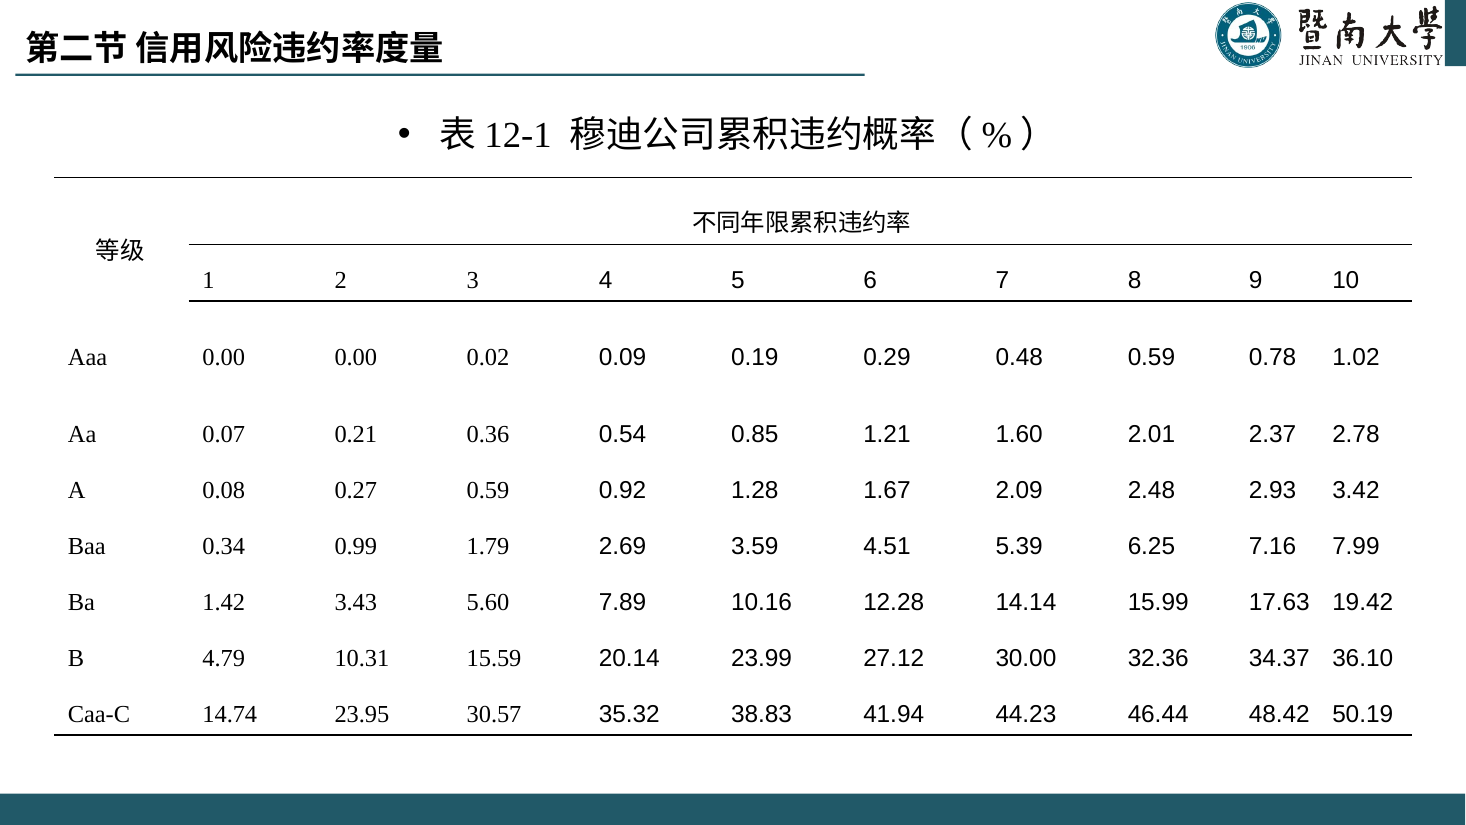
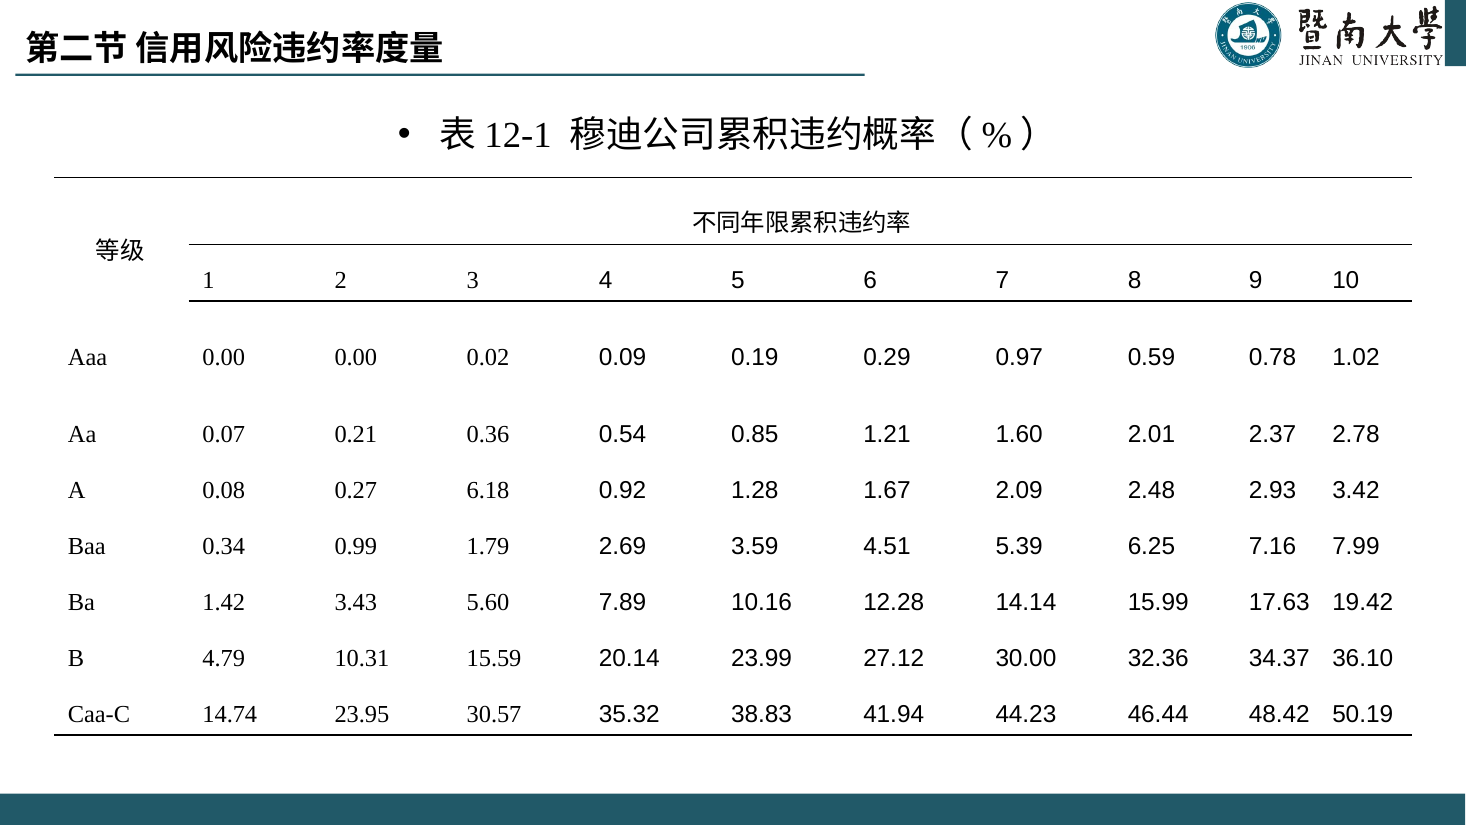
0.48: 0.48 -> 0.97 (1019, 358)
0.27 0.59: 0.59 -> 6.18 (488, 490)
